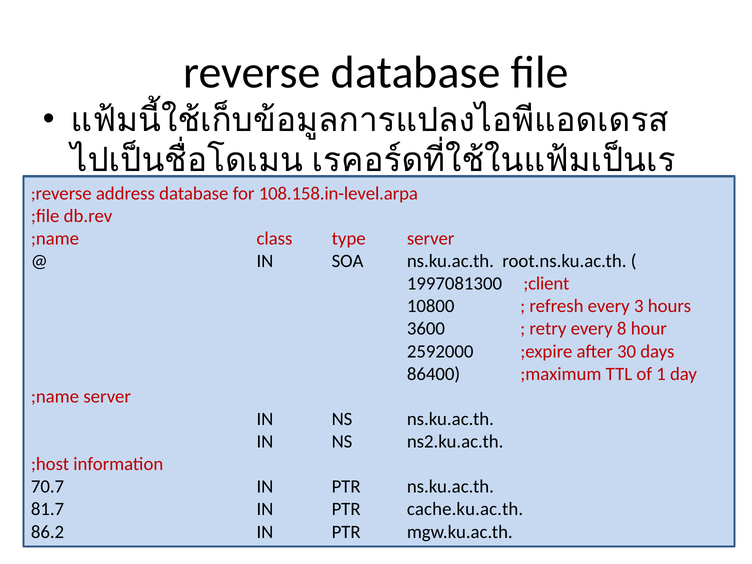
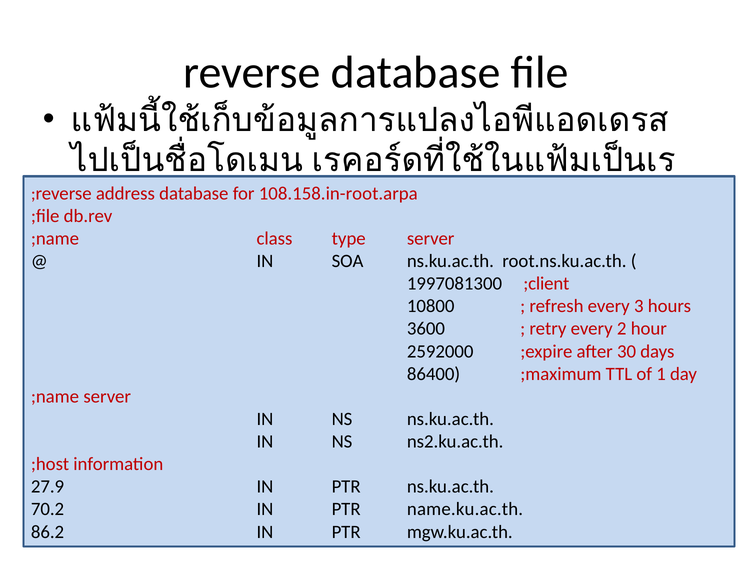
108.158.in-level.arpa: 108.158.in-level.arpa -> 108.158.in-root.arpa (338, 193)
8: 8 -> 2 (622, 329)
70.7: 70.7 -> 27.9 (48, 487)
81.7: 81.7 -> 70.2 (48, 509)
cache.ku.ac.th: cache.ku.ac.th -> name.ku.ac.th (465, 509)
